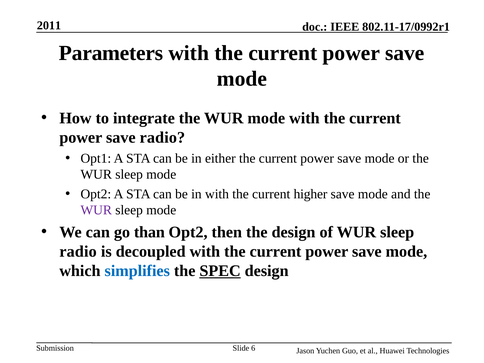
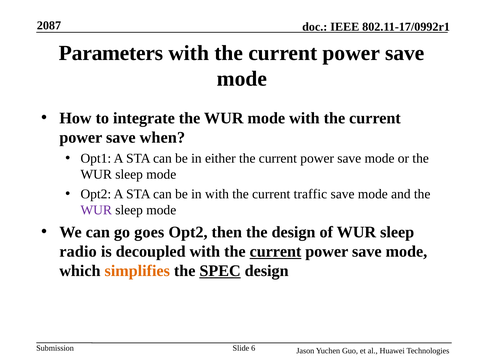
2011: 2011 -> 2087 (49, 26)
save radio: radio -> when (162, 137)
higher: higher -> traffic (310, 194)
than: than -> goes (149, 232)
current underline: none -> present (275, 251)
simplifies colour: blue -> orange (137, 271)
